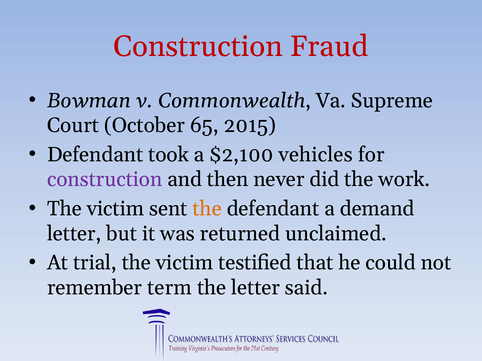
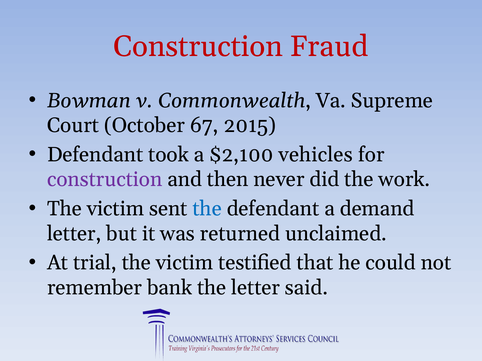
65: 65 -> 67 (204, 126)
the colour: orange -> blue (207, 209)
term: term -> bank (170, 288)
